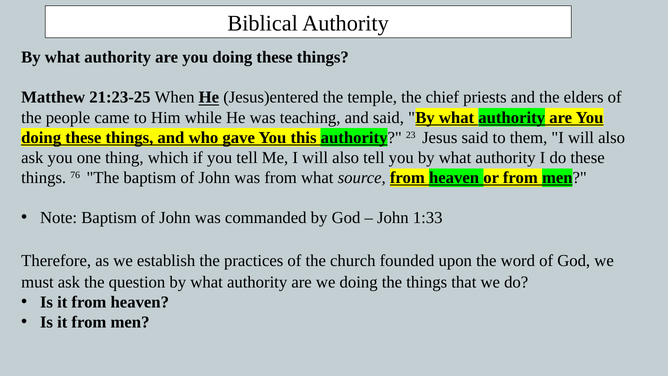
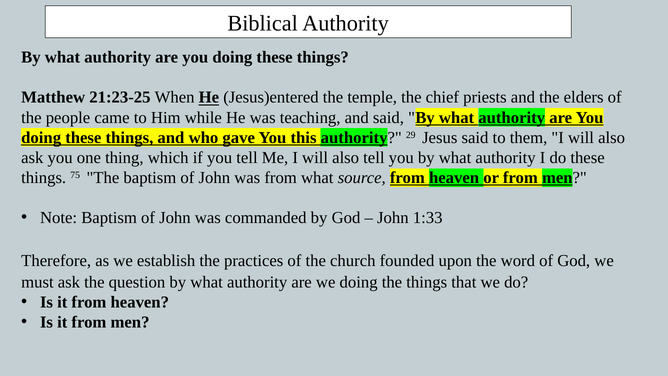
23: 23 -> 29 (411, 135)
76: 76 -> 75 (75, 175)
